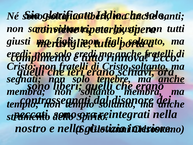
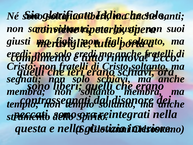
tutti: tutti -> suoi (176, 29)
solo tenebre: tenebre -> schiavi (114, 79)
anche underline: present -> none (171, 79)
nostro: nostro -> questa (31, 128)
